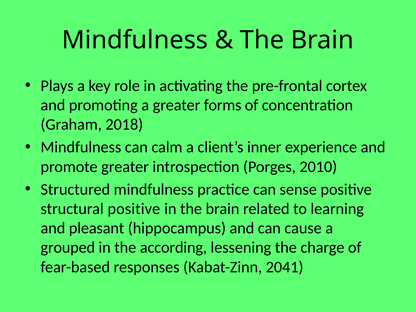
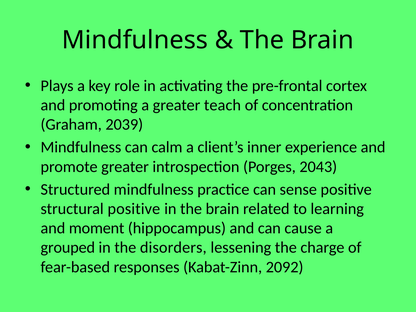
forms: forms -> teach (222, 105)
2018: 2018 -> 2039 (124, 125)
2010: 2010 -> 2043 (318, 167)
pleasant: pleasant -> moment (97, 228)
according: according -> disorders (173, 248)
2041: 2041 -> 2092 (285, 267)
